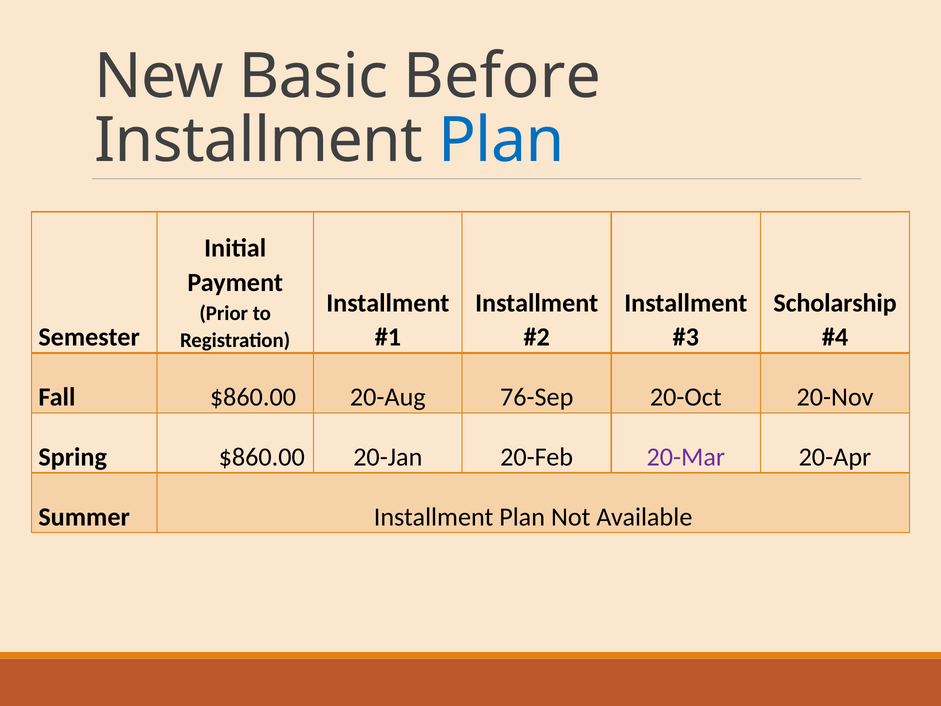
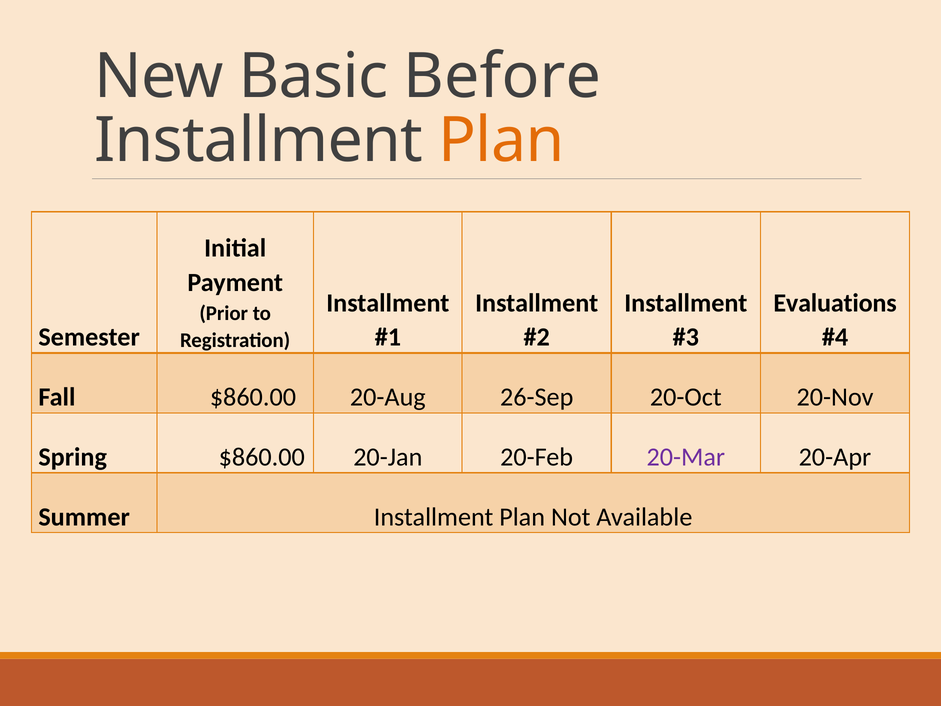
Plan colour: blue -> orange (501, 141)
Scholarship: Scholarship -> Evaluations (835, 303)
76-Sep: 76-Sep -> 26-Sep (537, 397)
